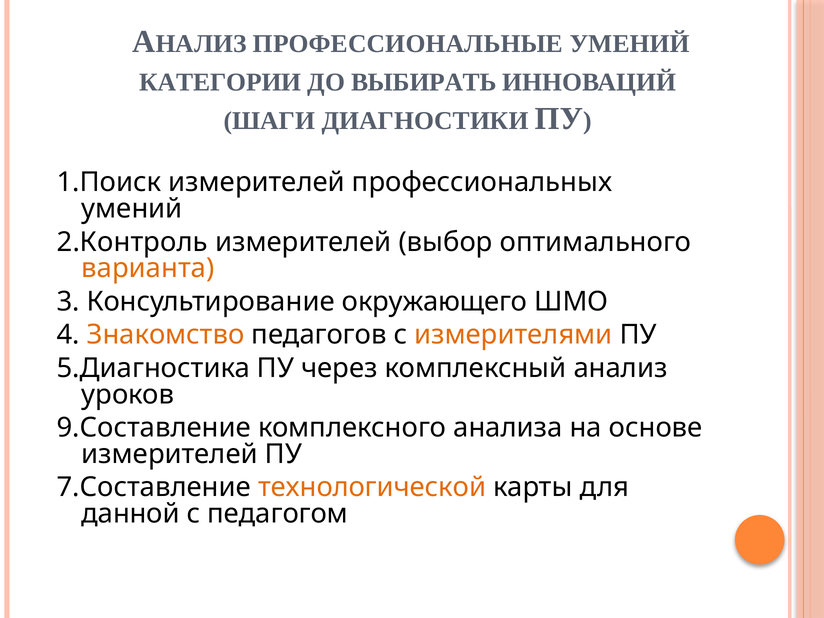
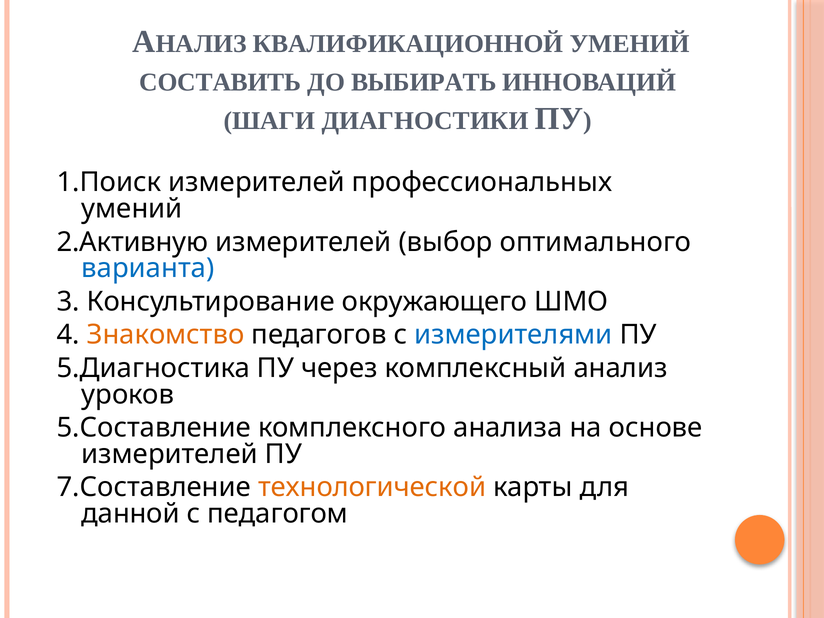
ПРОФЕССИОНАЛЬНЫЕ: ПРОФЕССИОНАЛЬНЫЕ -> КВАЛИФИКАЦИОННОЙ (408, 44)
КАТЕГОРИИ: КАТЕГОРИИ -> СОСТАВИТЬ (220, 82)
2.Контроль: 2.Контроль -> 2.Активную (132, 242)
варианта colour: orange -> blue (148, 268)
измерителями colour: orange -> blue (513, 335)
9.Составление: 9.Составление -> 5.Составление (154, 428)
